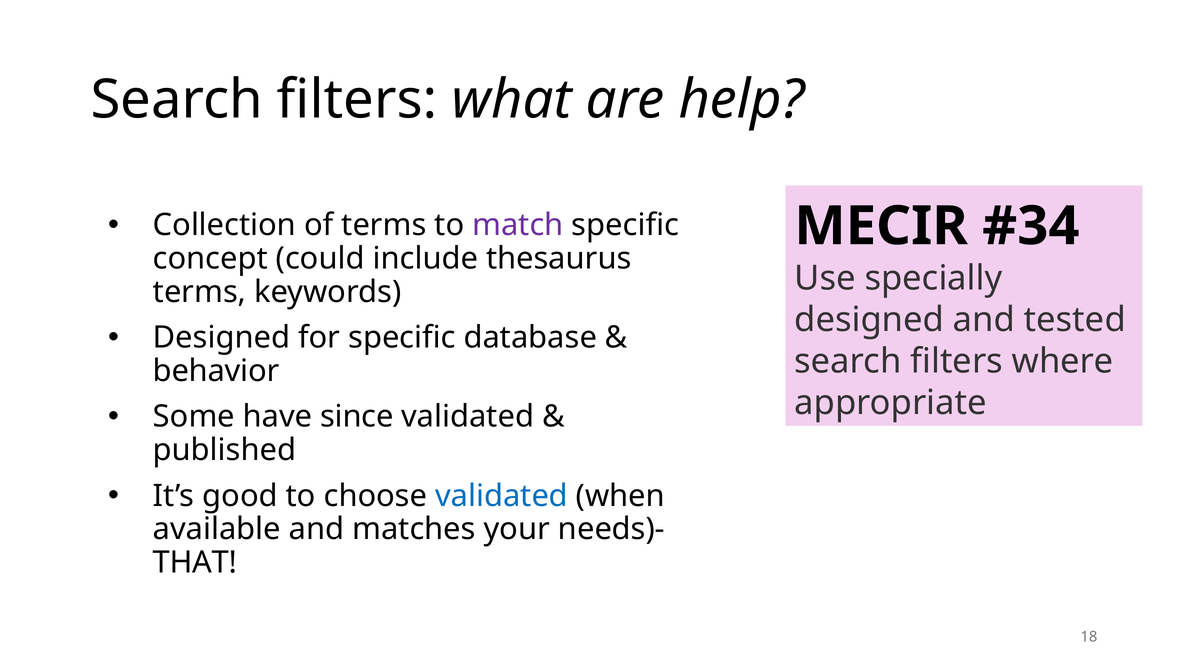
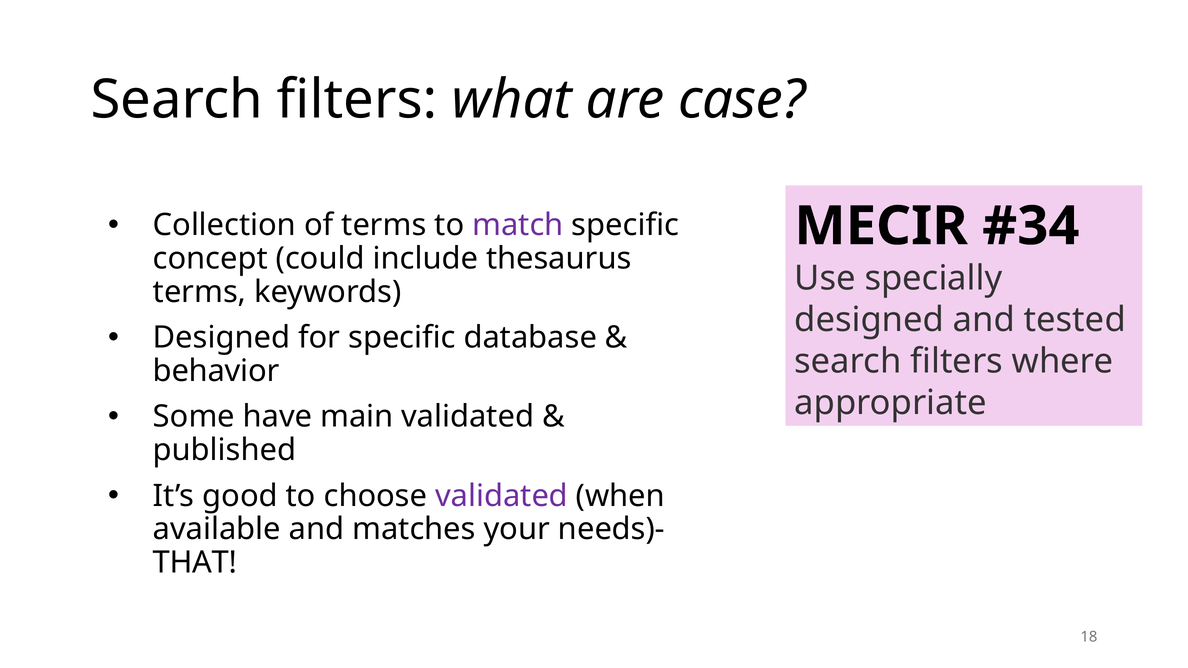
help: help -> case (742, 100)
since: since -> main (357, 417)
validated colour: blue -> purple (502, 496)
